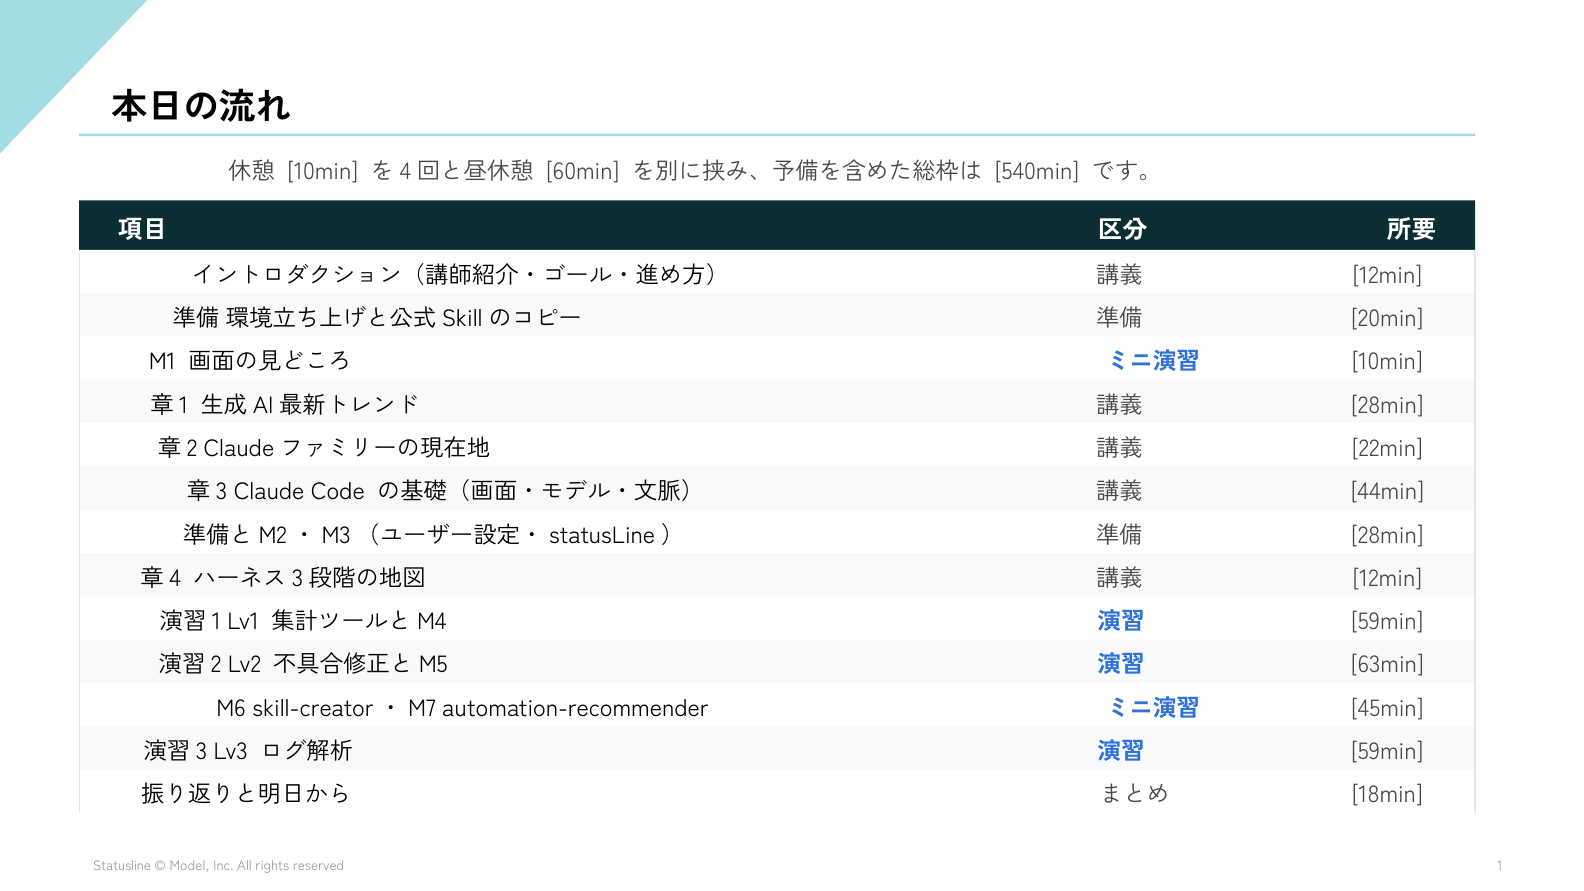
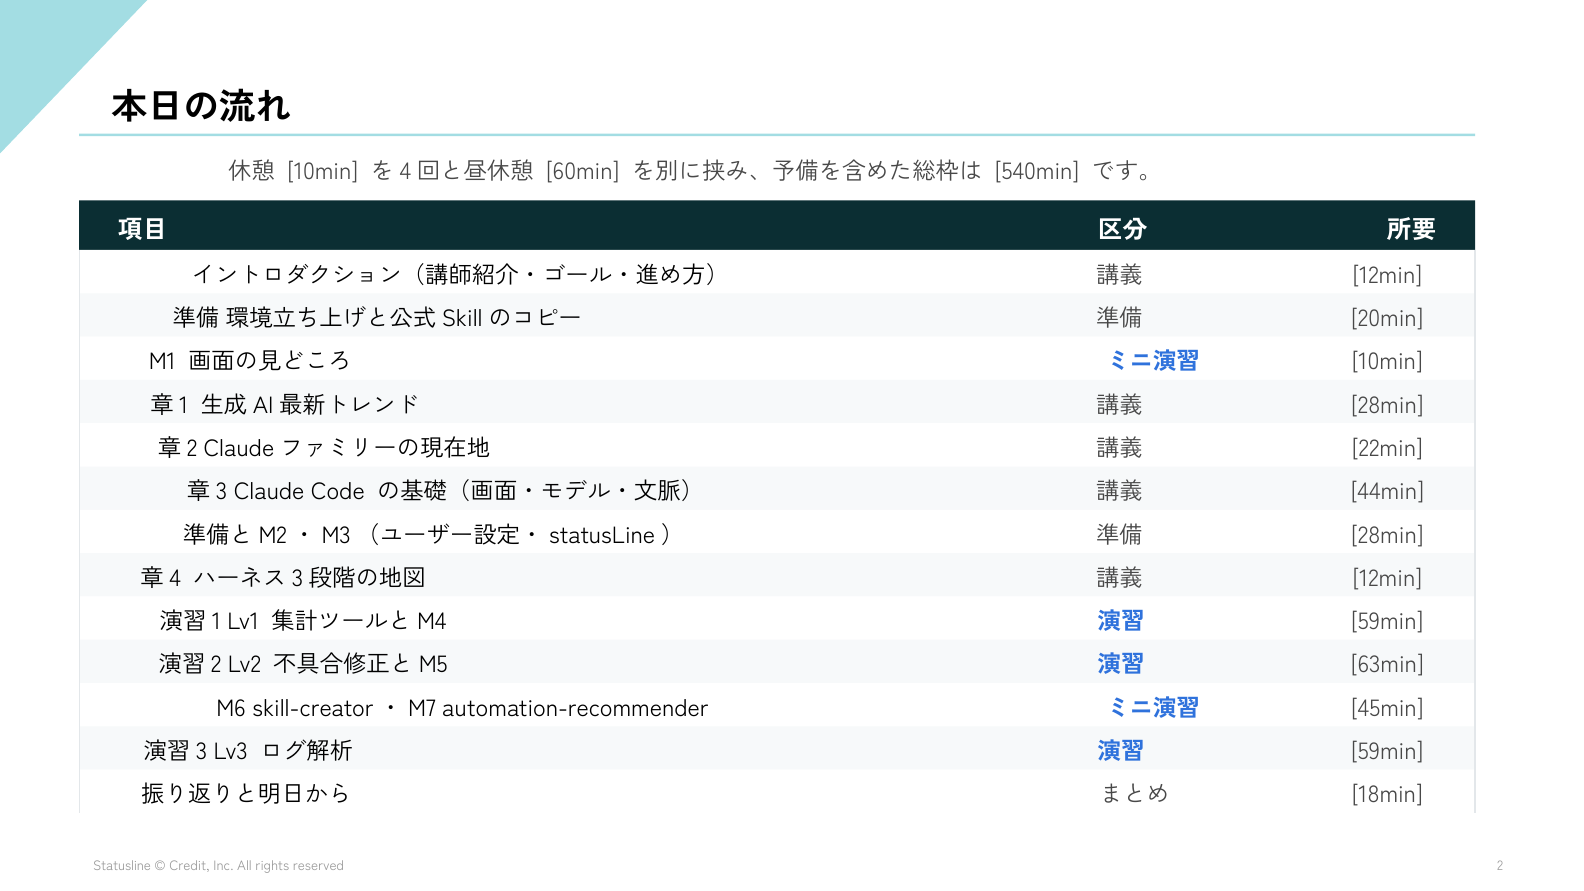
Model: Model -> Credit (190, 866)
1: 1 -> 2 (1500, 866)
